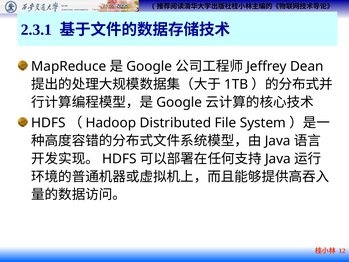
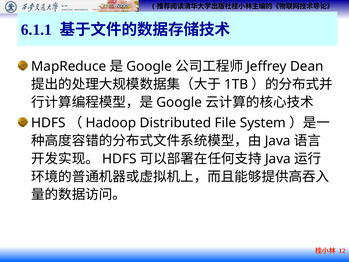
2.3.1: 2.3.1 -> 6.1.1 (36, 30)
